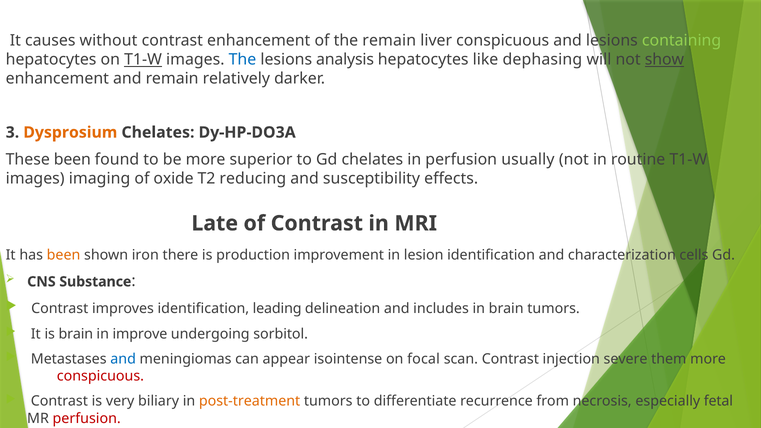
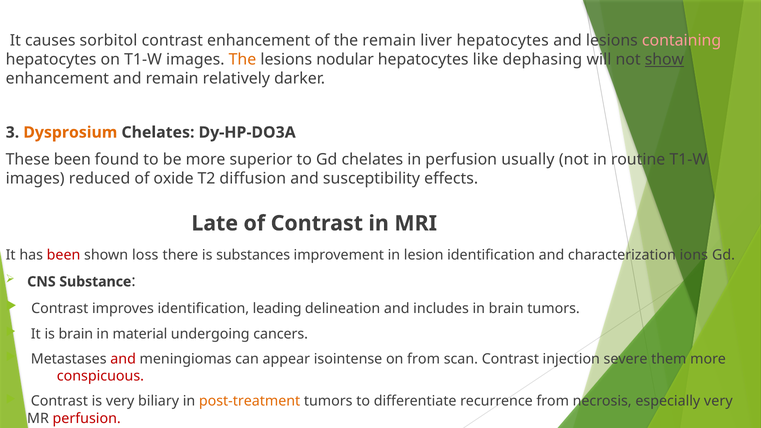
without: without -> sorbitol (108, 40)
liver conspicuous: conspicuous -> hepatocytes (503, 40)
containing colour: light green -> pink (682, 40)
T1-W underline: present -> none (143, 59)
The colour: blue -> orange (242, 59)
analysis: analysis -> nodular (345, 59)
imaging: imaging -> reduced (100, 178)
reducing: reducing -> diffusion (253, 178)
been colour: orange -> red (64, 255)
iron: iron -> loss (145, 255)
production: production -> substances (253, 255)
cells: cells -> ions (694, 255)
improve: improve -> material (140, 334)
sorbitol: sorbitol -> cancers (281, 334)
and colour: blue -> red (123, 359)
on focal: focal -> from (424, 359)
especially fetal: fetal -> very (718, 401)
